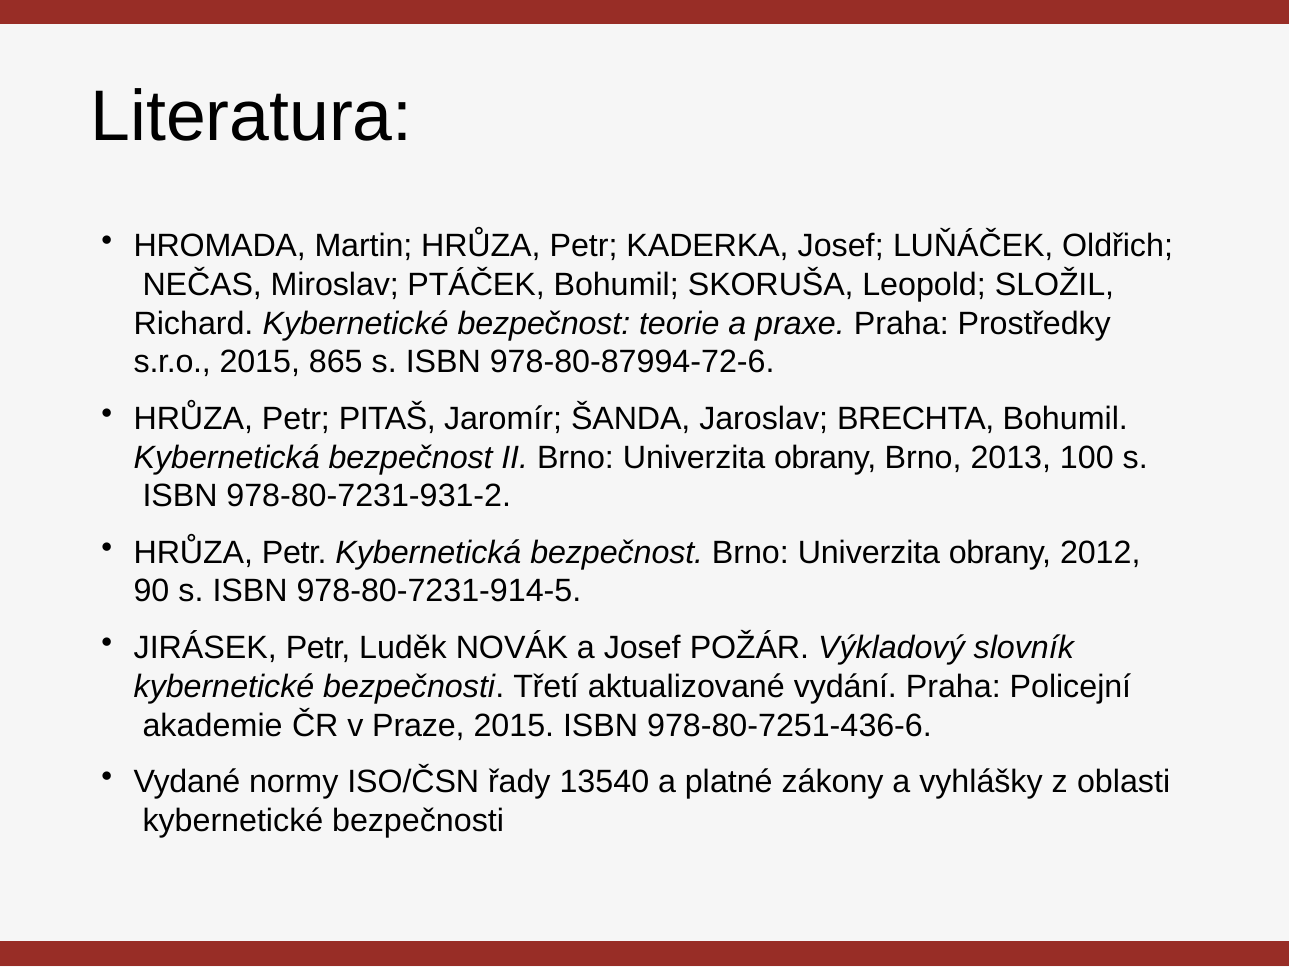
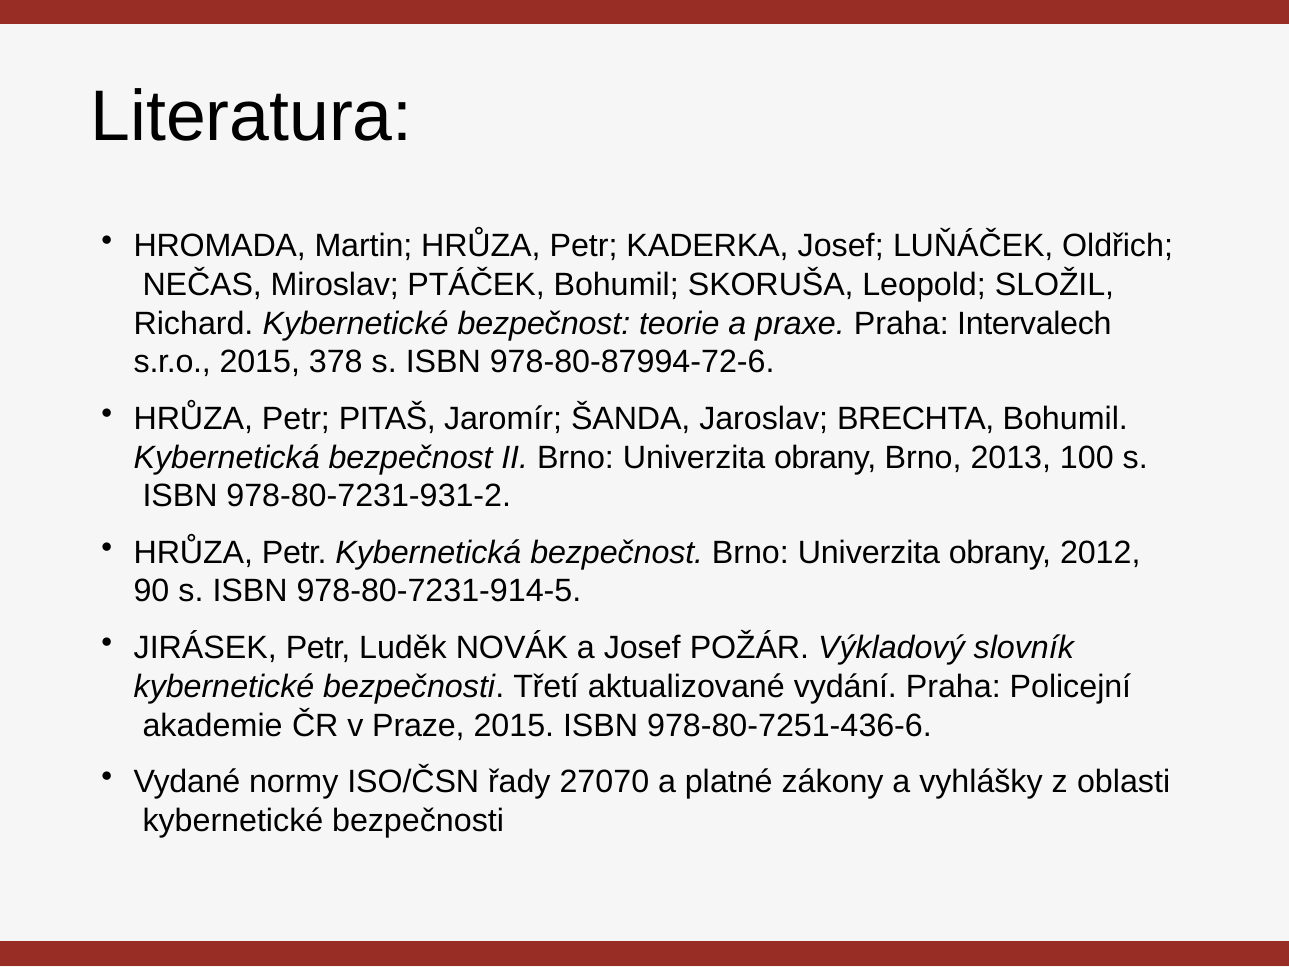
Prostředky: Prostředky -> Intervalech (1034, 323)
865: 865 -> 378 (336, 362)
13540: 13540 -> 27070 (604, 782)
